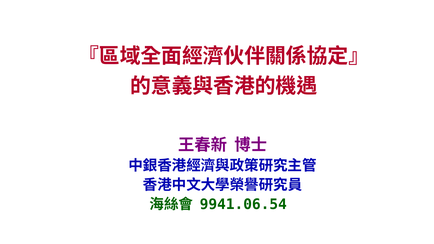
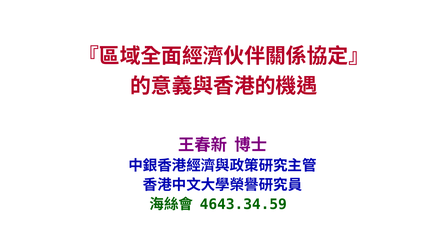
9941.06.54: 9941.06.54 -> 4643.34.59 (243, 205)
